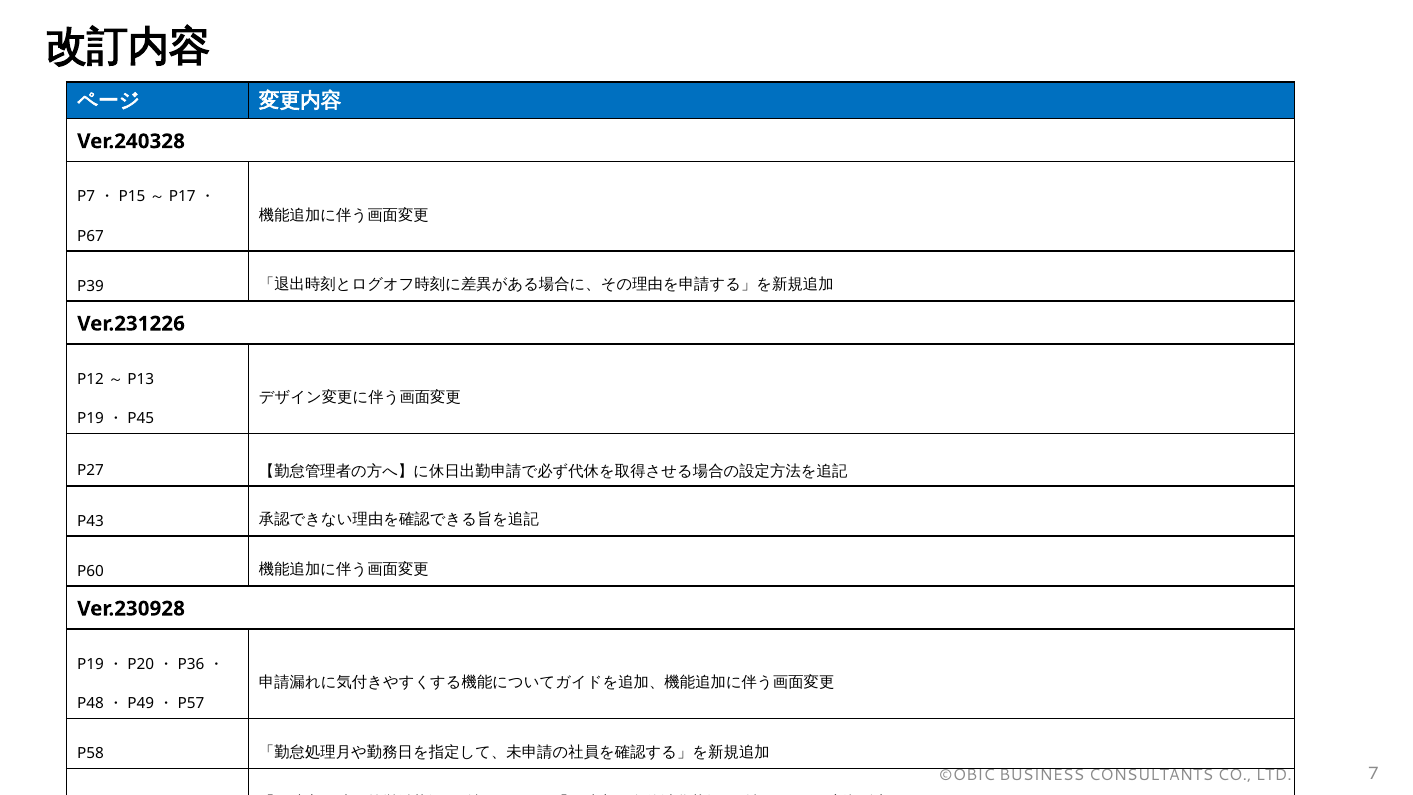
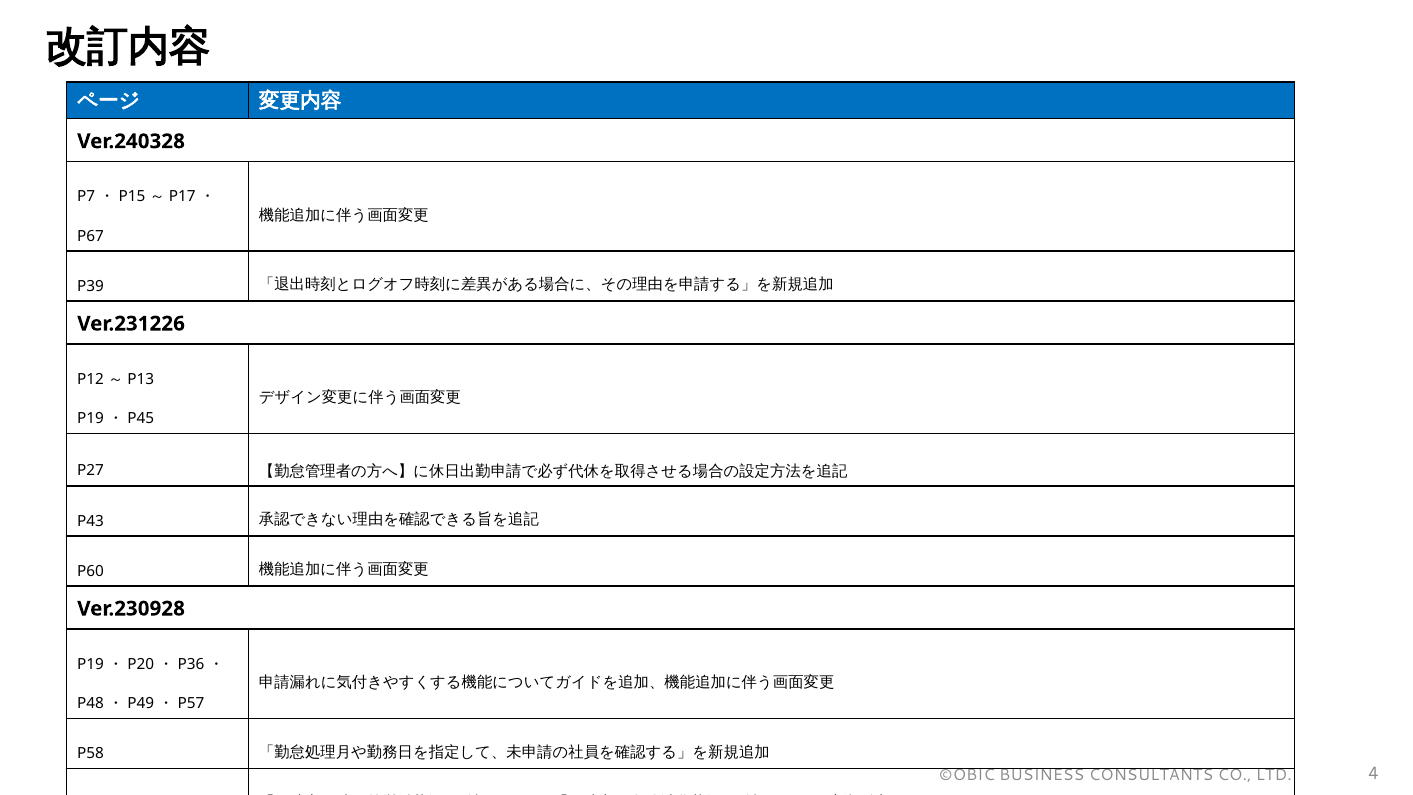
7: 7 -> 4 (1373, 773)
